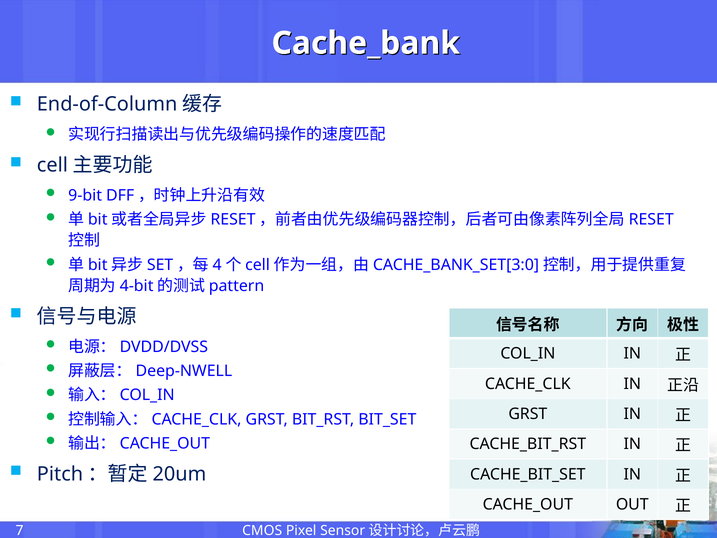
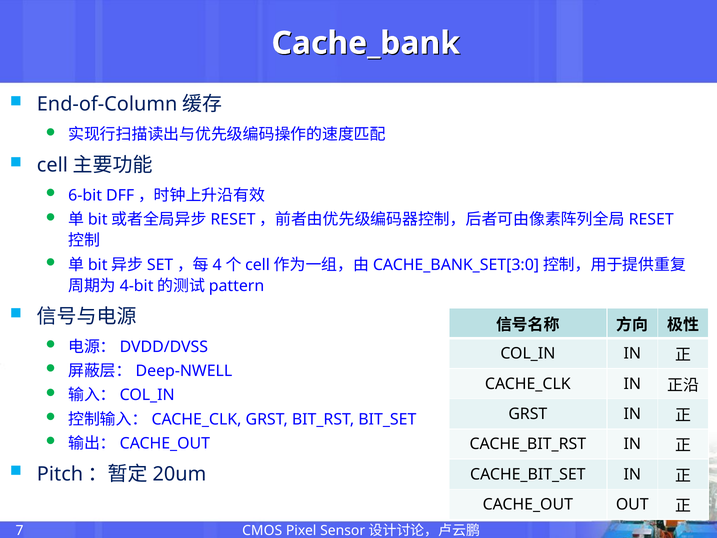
9-bit: 9-bit -> 6-bit (85, 195)
